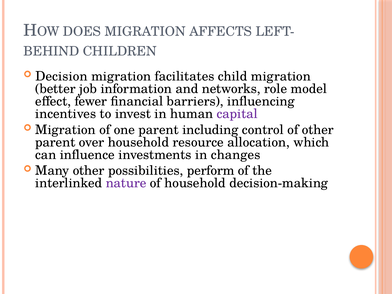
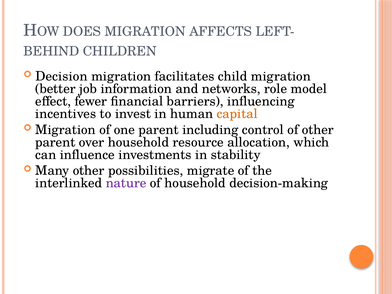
capital colour: purple -> orange (237, 114)
changes: changes -> stability (236, 155)
perform: perform -> migrate (211, 171)
